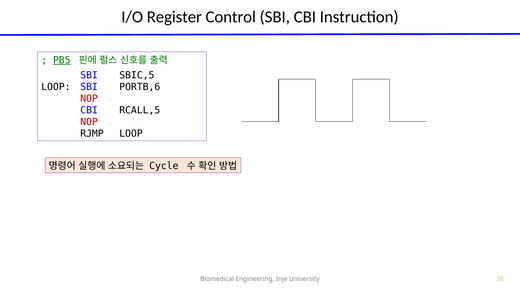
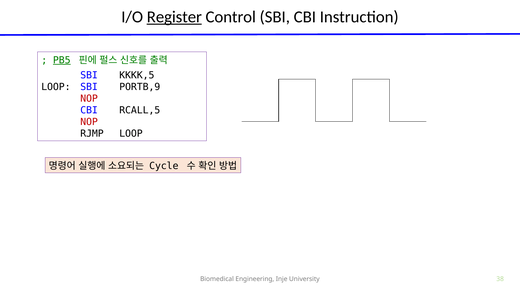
Register underline: none -> present (174, 17)
SBIC,5: SBIC,5 -> KKKK,5 (137, 75)
PORTB,6: PORTB,6 -> PORTB,9 (140, 87)
